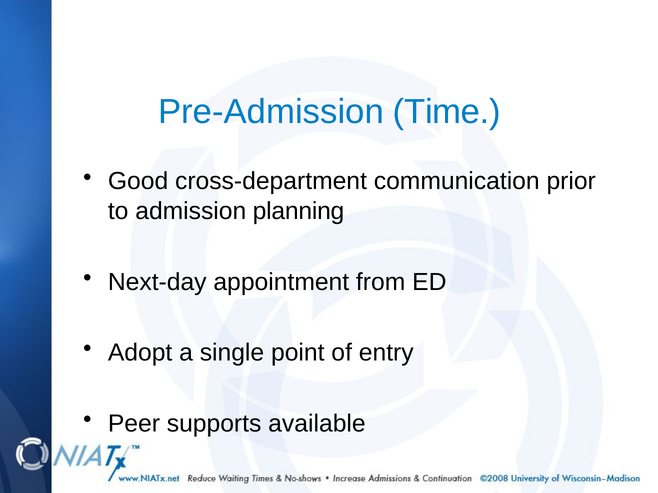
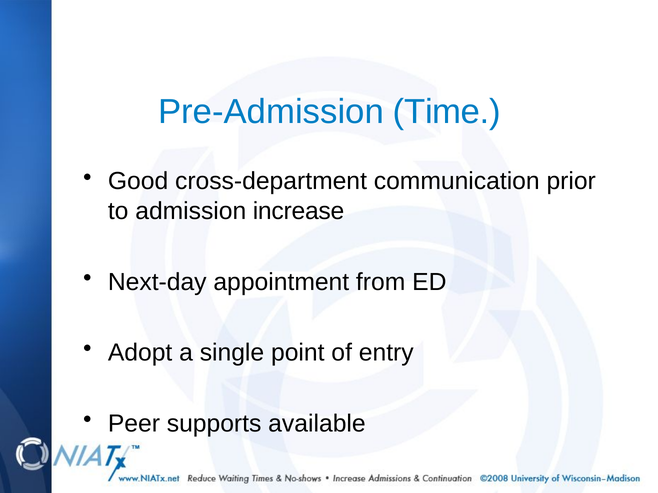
planning: planning -> increase (299, 211)
